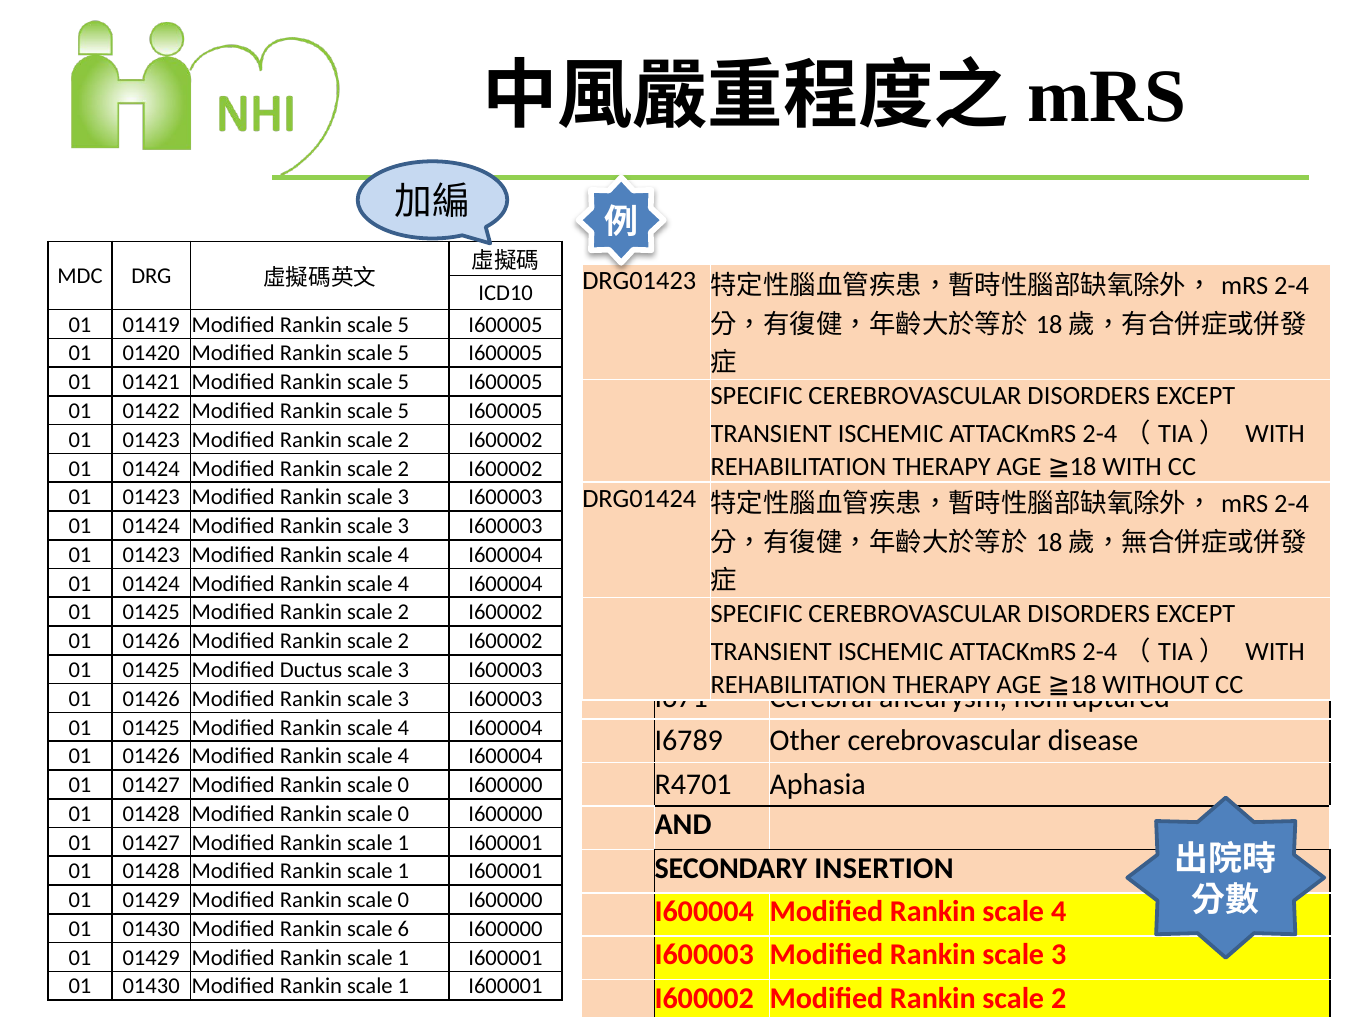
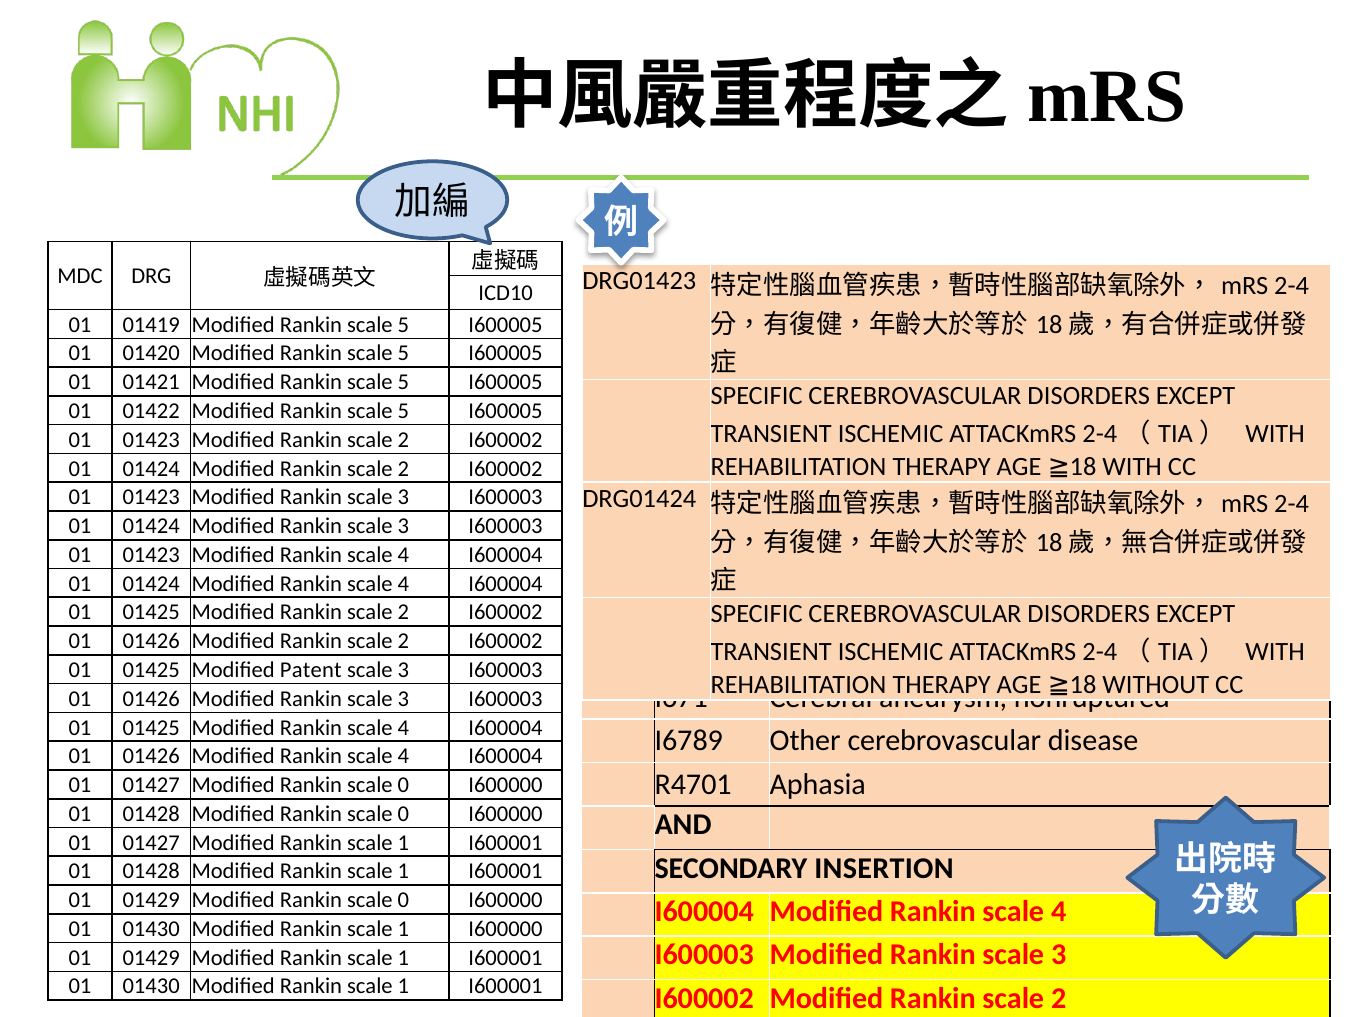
Ductus: Ductus -> Patent (311, 671)
6: 6 -> 1 (403, 930)
